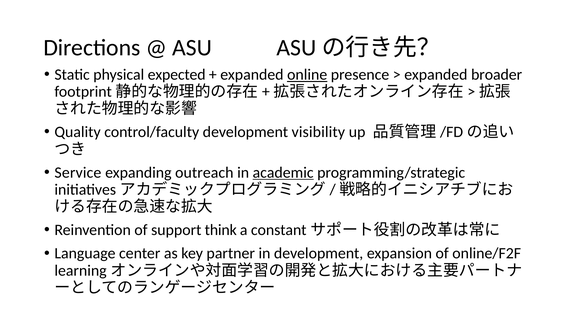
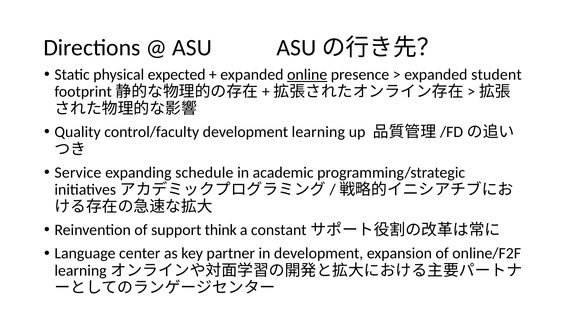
broader: broader -> student (496, 75)
visibility: visibility -> learning (318, 132)
outreach: outreach -> schedule (204, 173)
academic underline: present -> none (283, 173)
